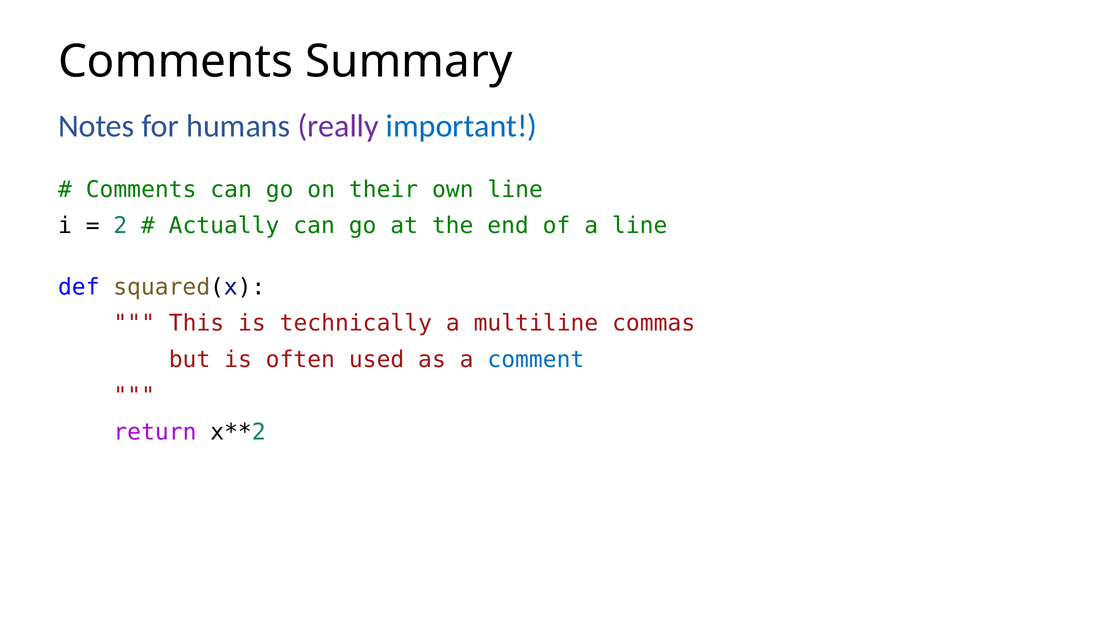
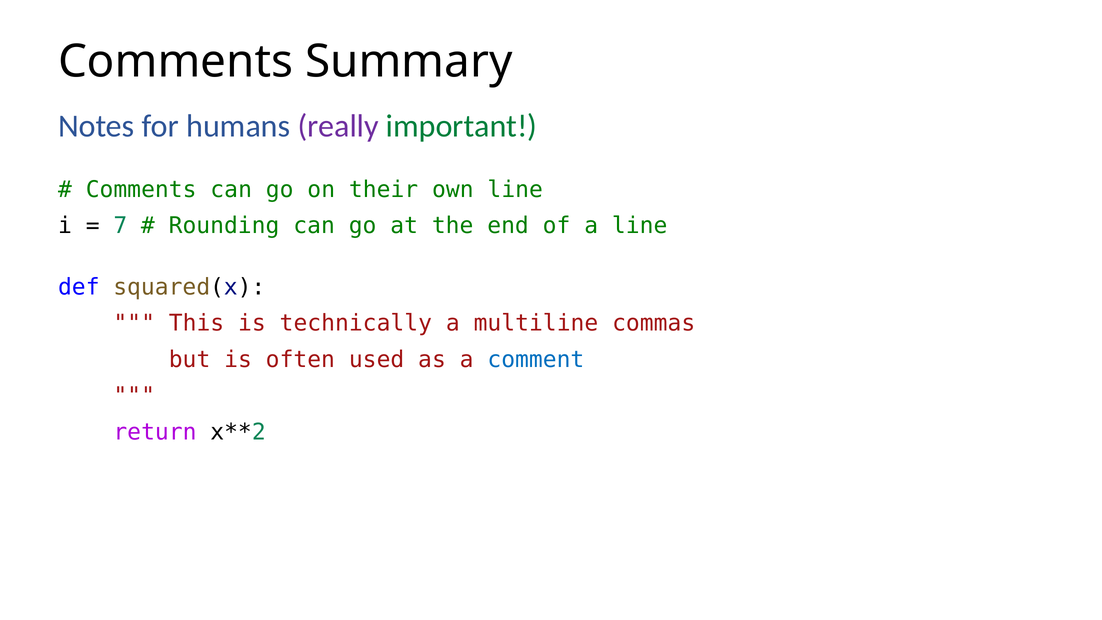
important colour: blue -> green (462, 126)
2: 2 -> 7 (120, 226)
Actually: Actually -> Rounding (224, 226)
